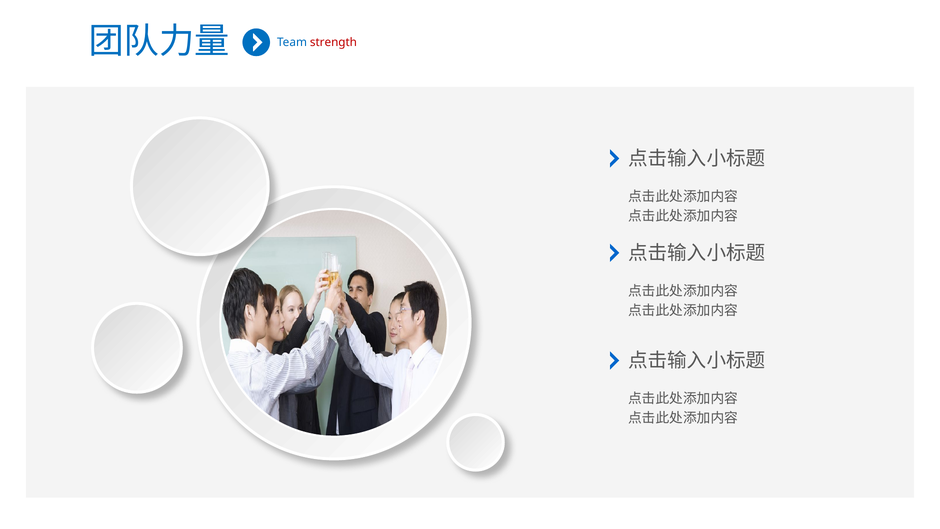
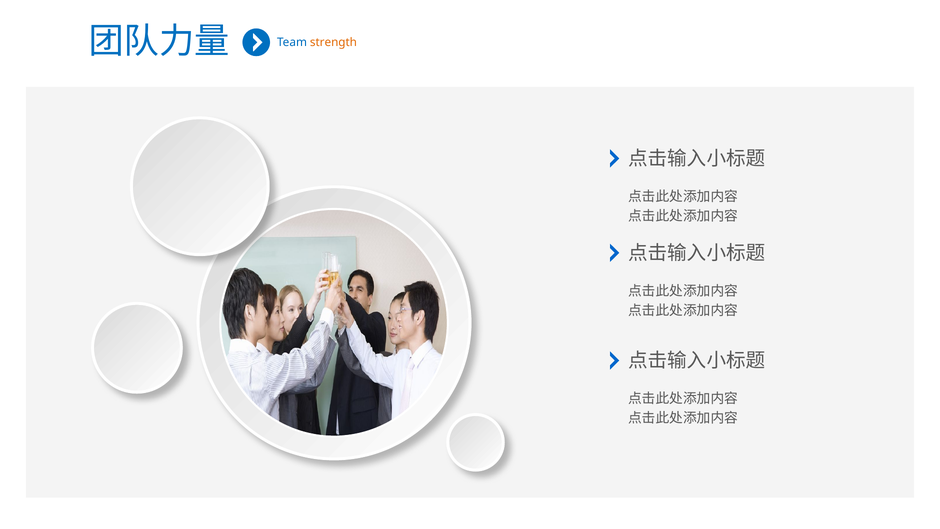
strength colour: red -> orange (333, 43)
